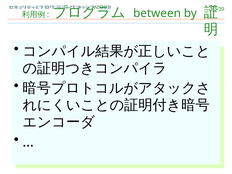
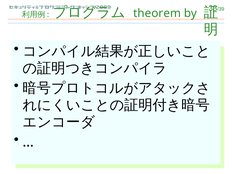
between: between -> theorem (157, 13)
